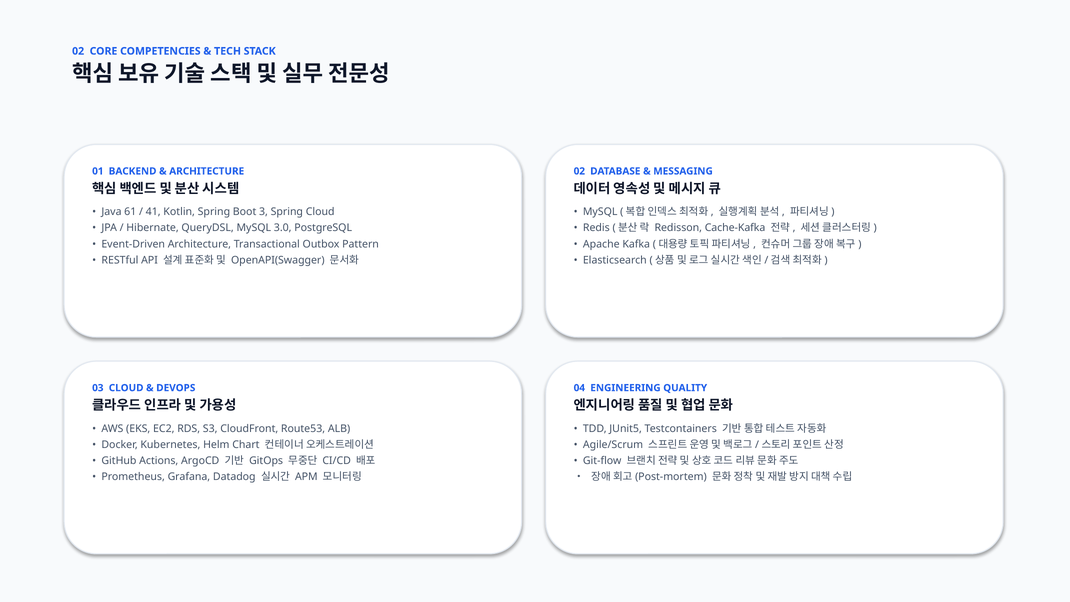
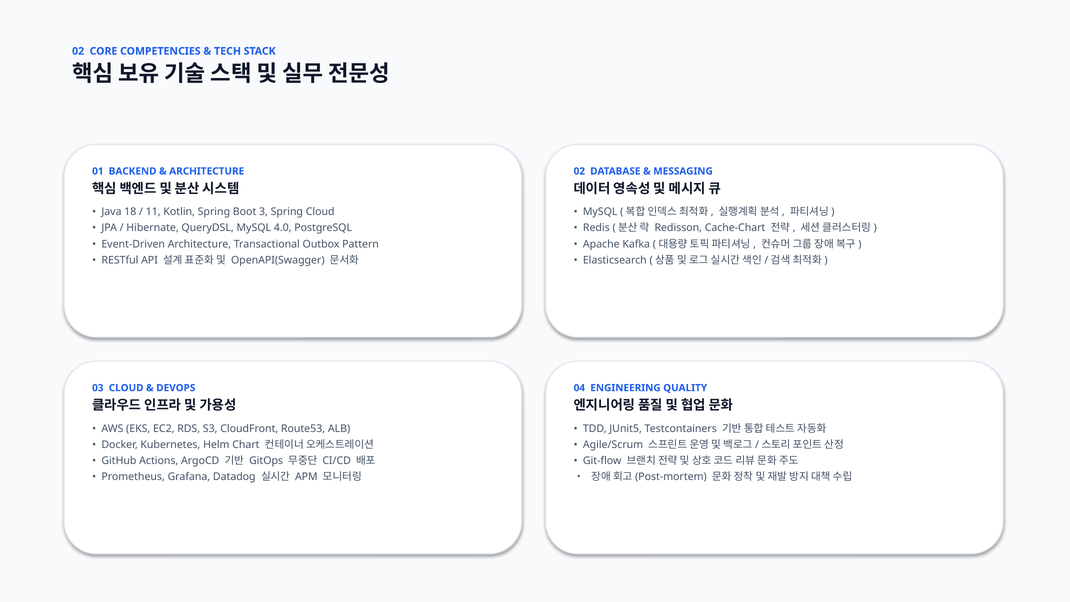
61: 61 -> 18 (130, 212)
41: 41 -> 11 (153, 212)
3.0: 3.0 -> 4.0 (283, 228)
Cache-Kafka: Cache-Kafka -> Cache-Chart (735, 228)
